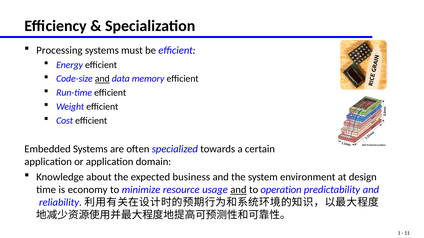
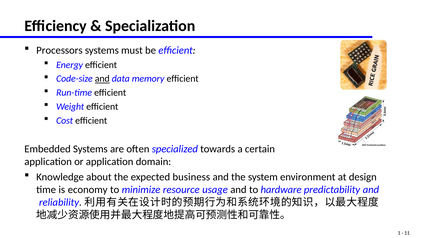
Processing: Processing -> Processors (59, 50)
and underline: present -> none (238, 190)
operation: operation -> hardware (281, 190)
